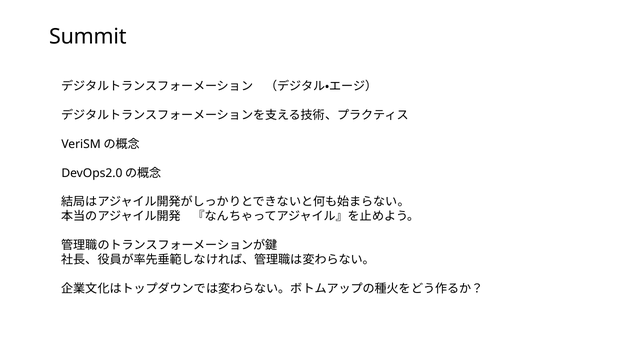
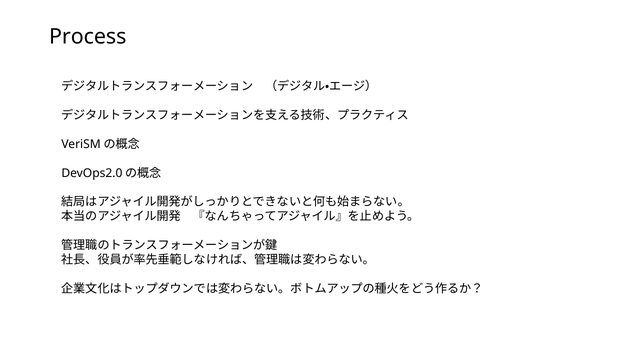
Summit: Summit -> Process (88, 37)
